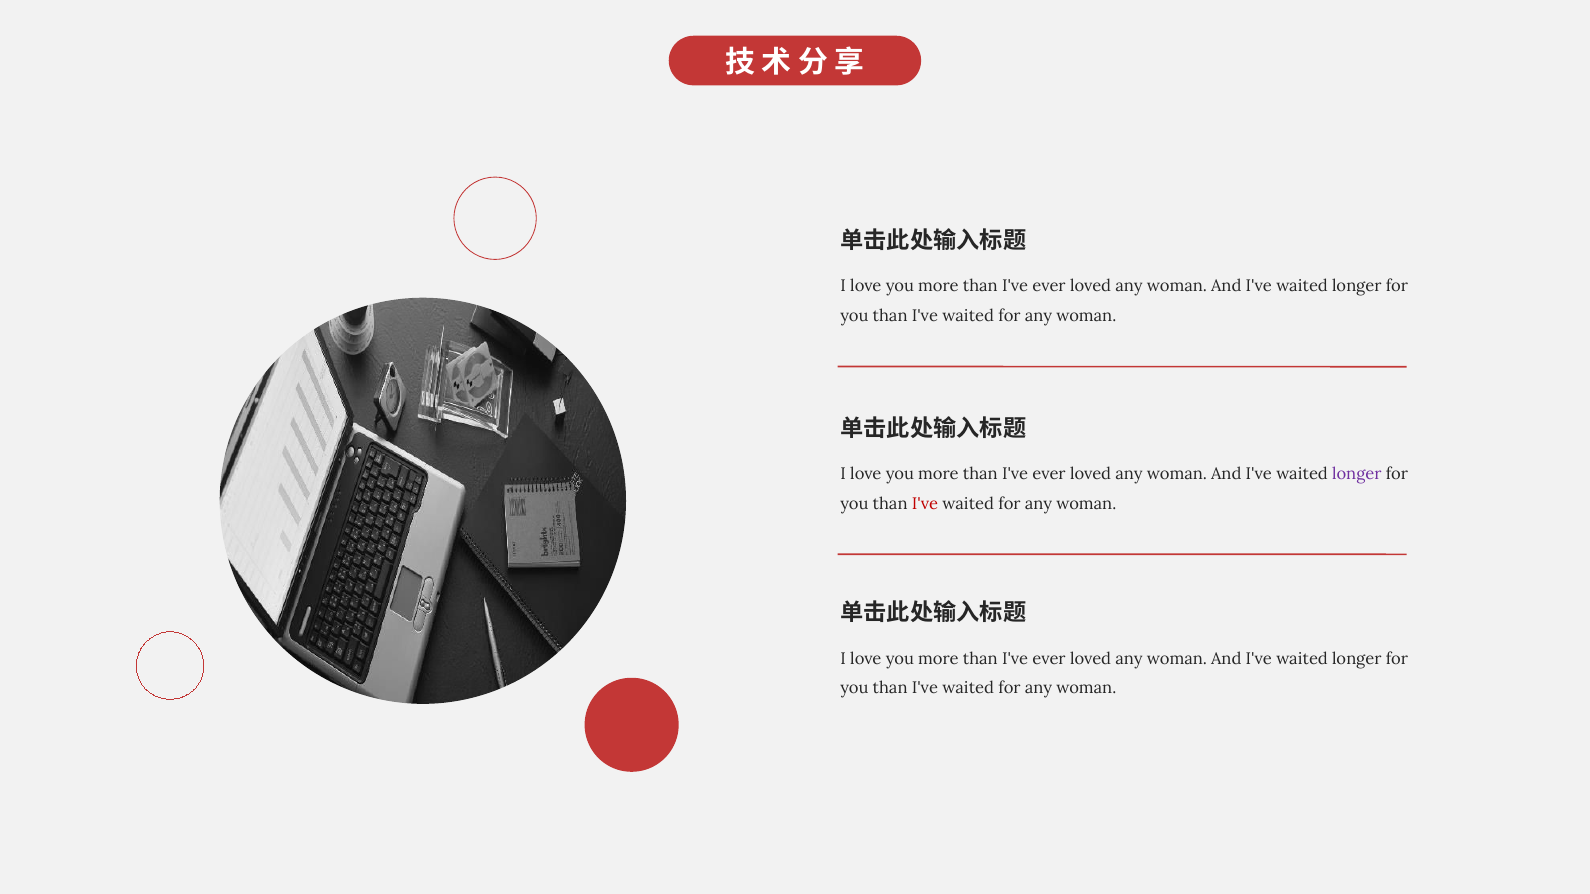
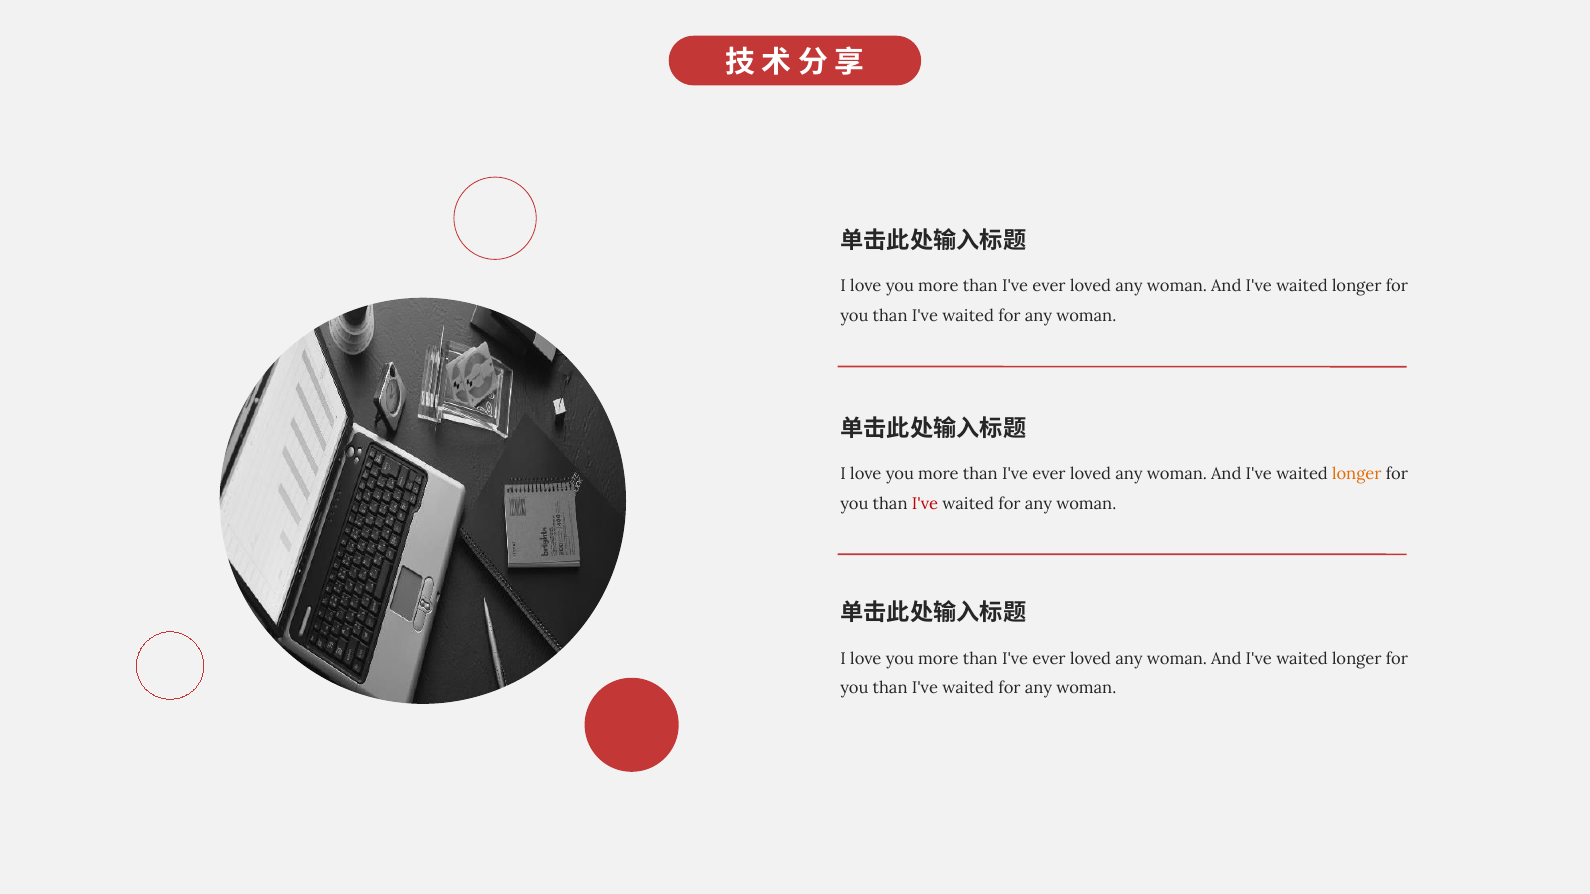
longer colour: purple -> orange (1357, 474)
